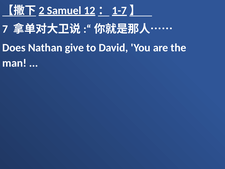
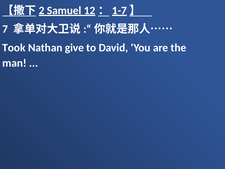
Does: Does -> Took (14, 48)
